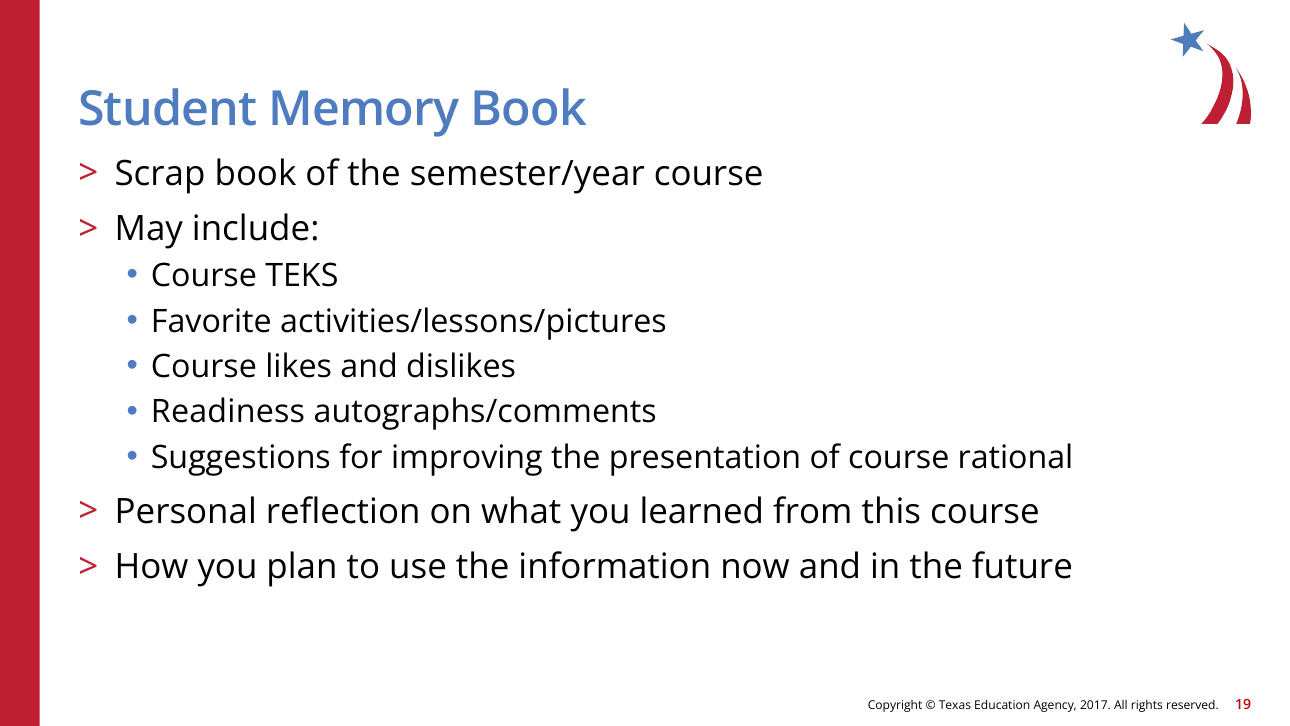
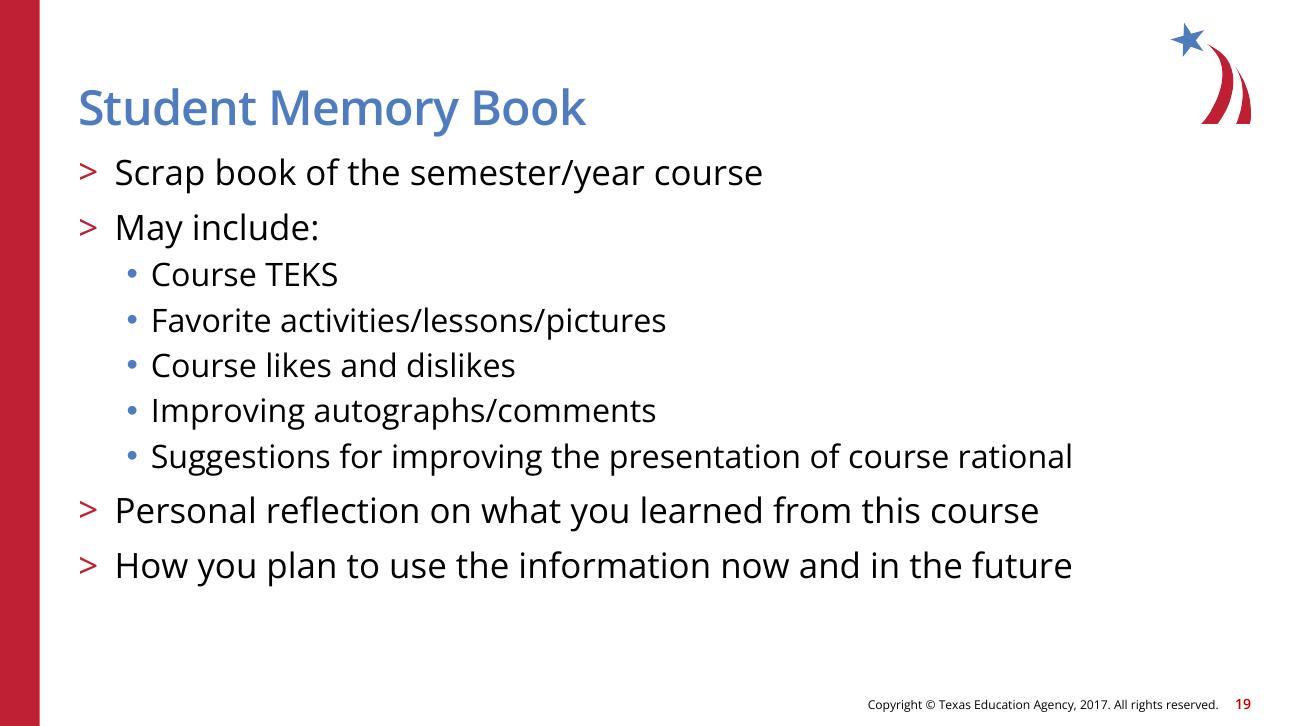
Readiness: Readiness -> Improving (228, 412)
